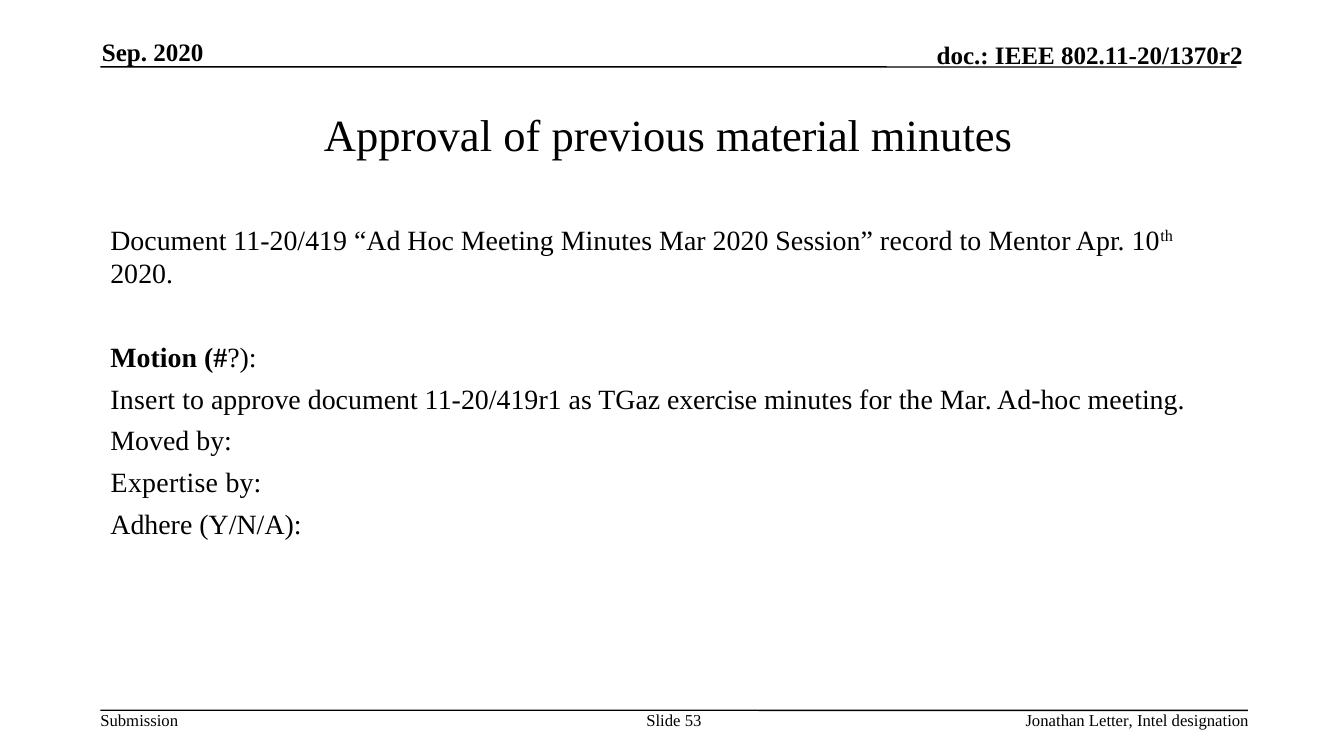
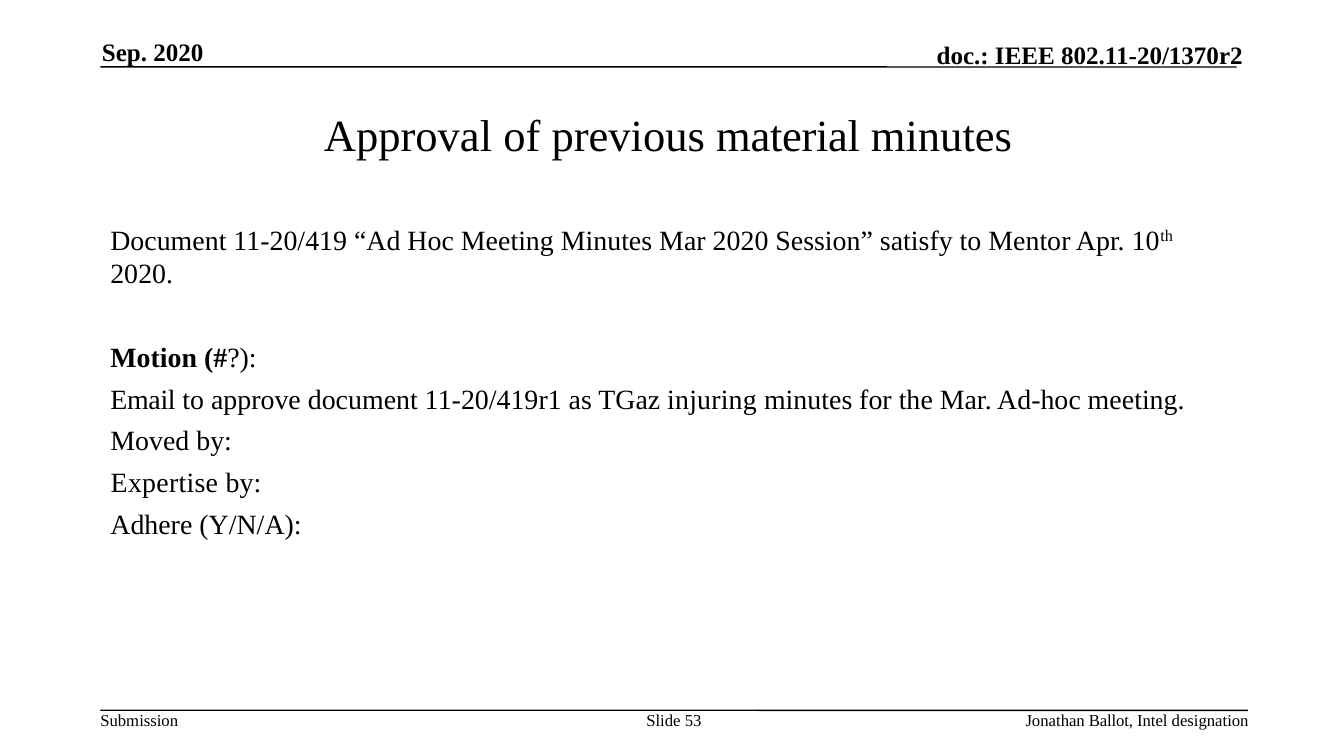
record: record -> satisfy (916, 241)
Insert: Insert -> Email (143, 400)
exercise: exercise -> injuring (712, 400)
Letter: Letter -> Ballot (1111, 721)
